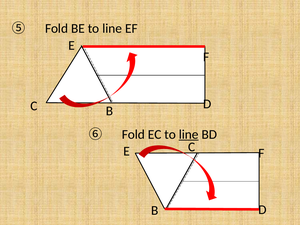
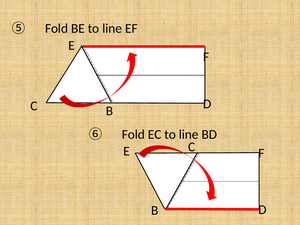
line underline: present -> none (189, 134)
